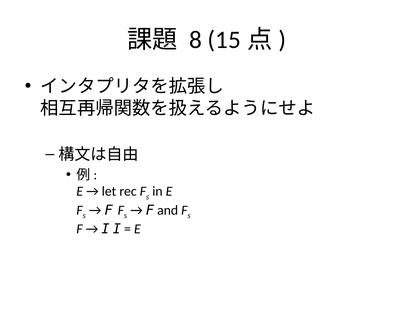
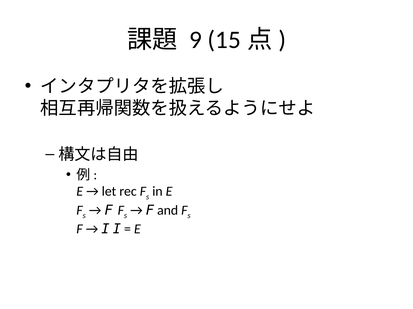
8: 8 -> 9 (196, 40)
